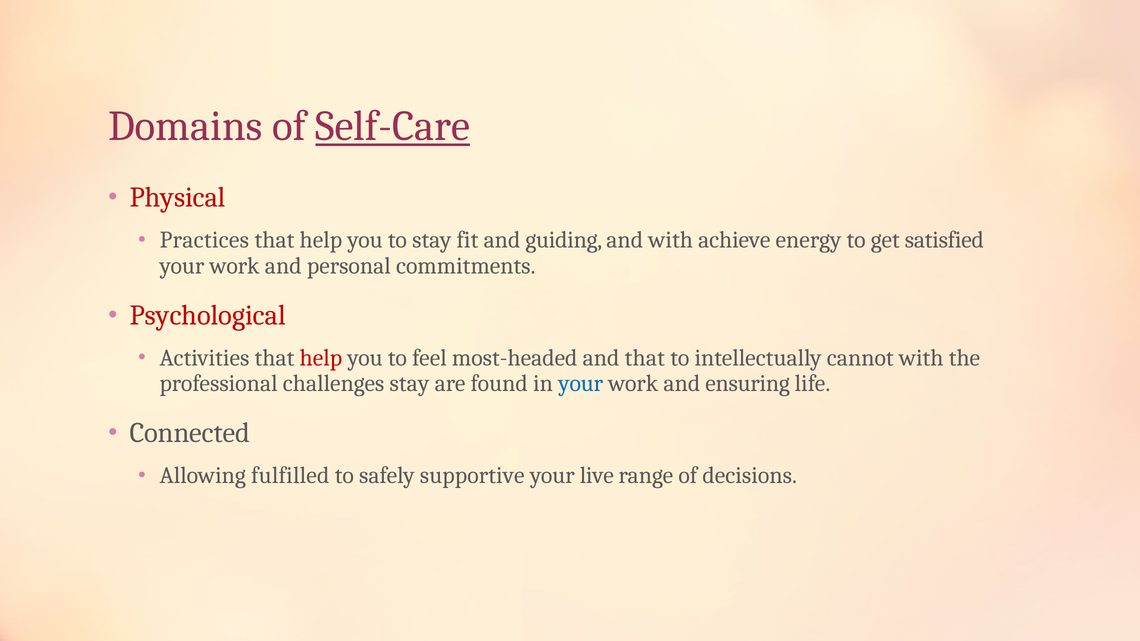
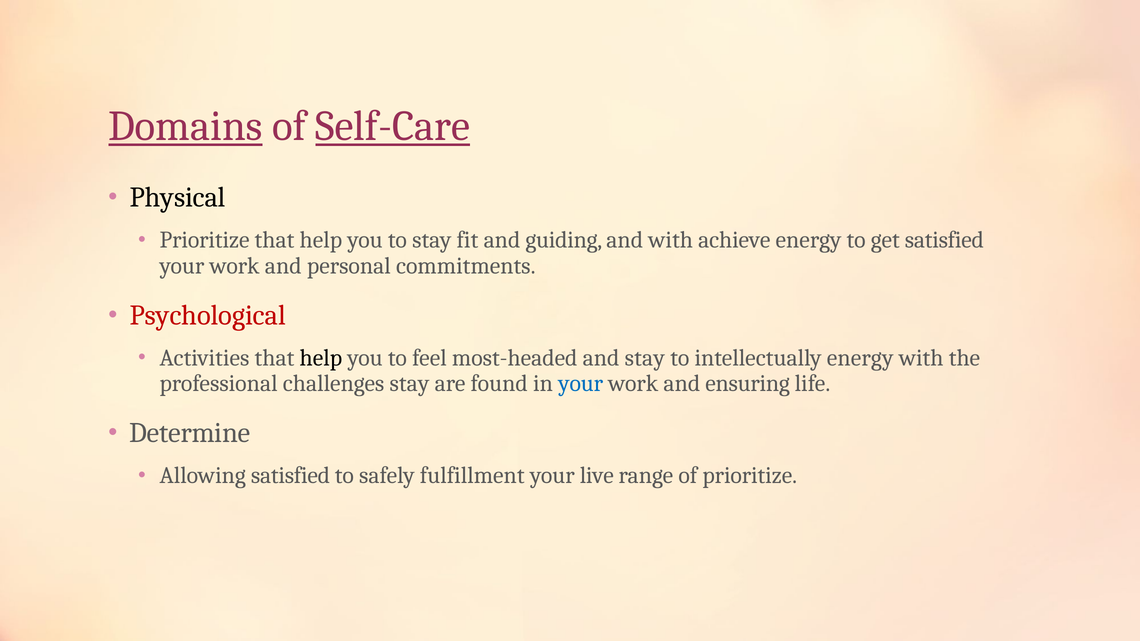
Domains underline: none -> present (186, 126)
Physical colour: red -> black (178, 198)
Practices: Practices -> Prioritize (205, 240)
help colour: red -> black (321, 358)
and that: that -> stay (645, 358)
intellectually cannot: cannot -> energy (860, 358)
Connected: Connected -> Determine (190, 433)
Allowing fulfilled: fulfilled -> satisfied (290, 476)
supportive: supportive -> fulfillment (472, 476)
of decisions: decisions -> prioritize (750, 476)
